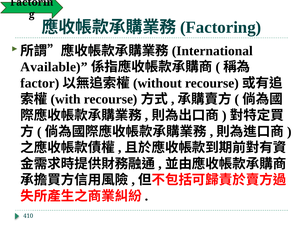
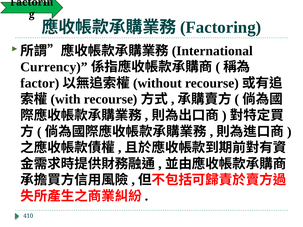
Available: Available -> Currency (54, 67)
